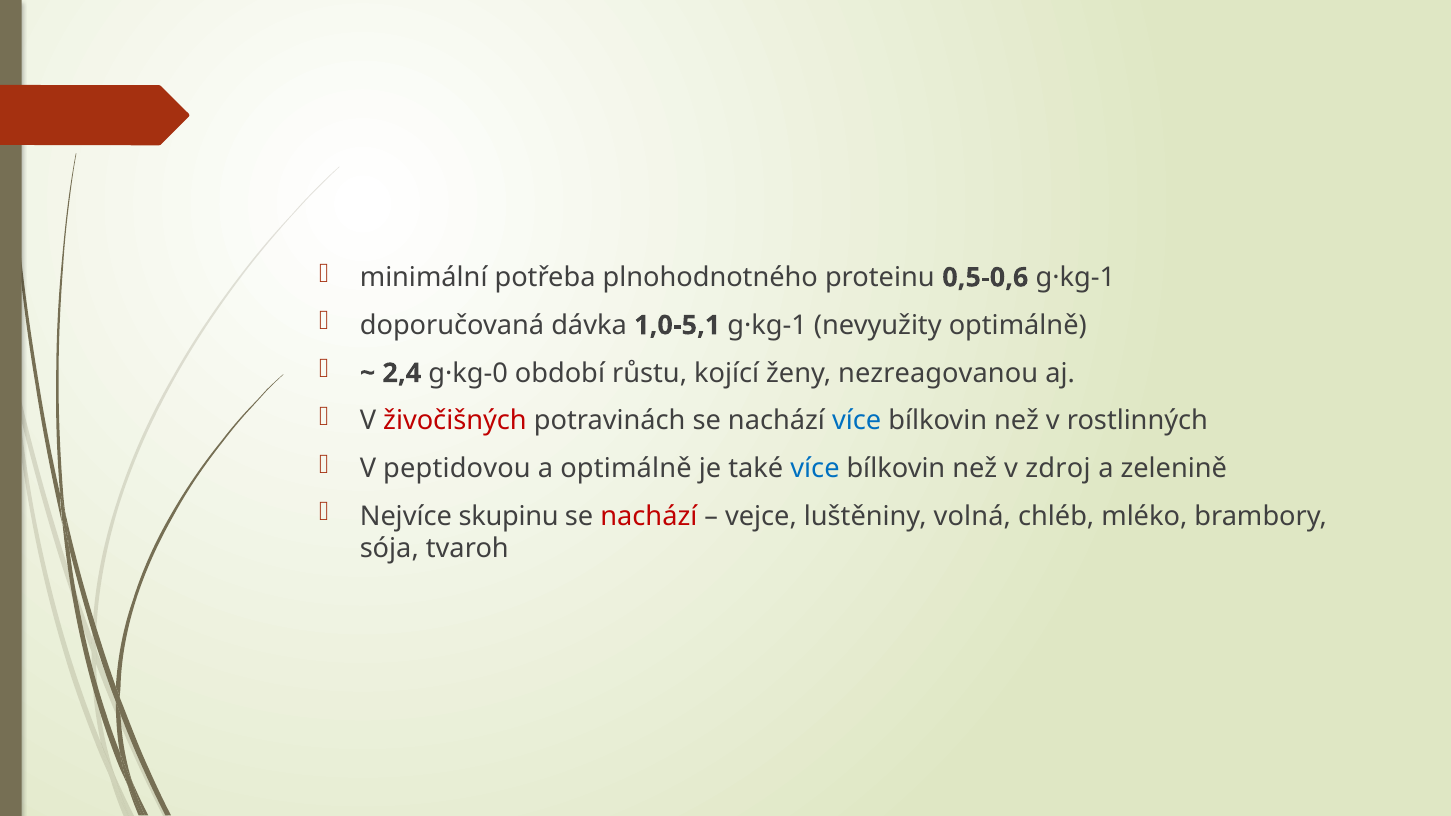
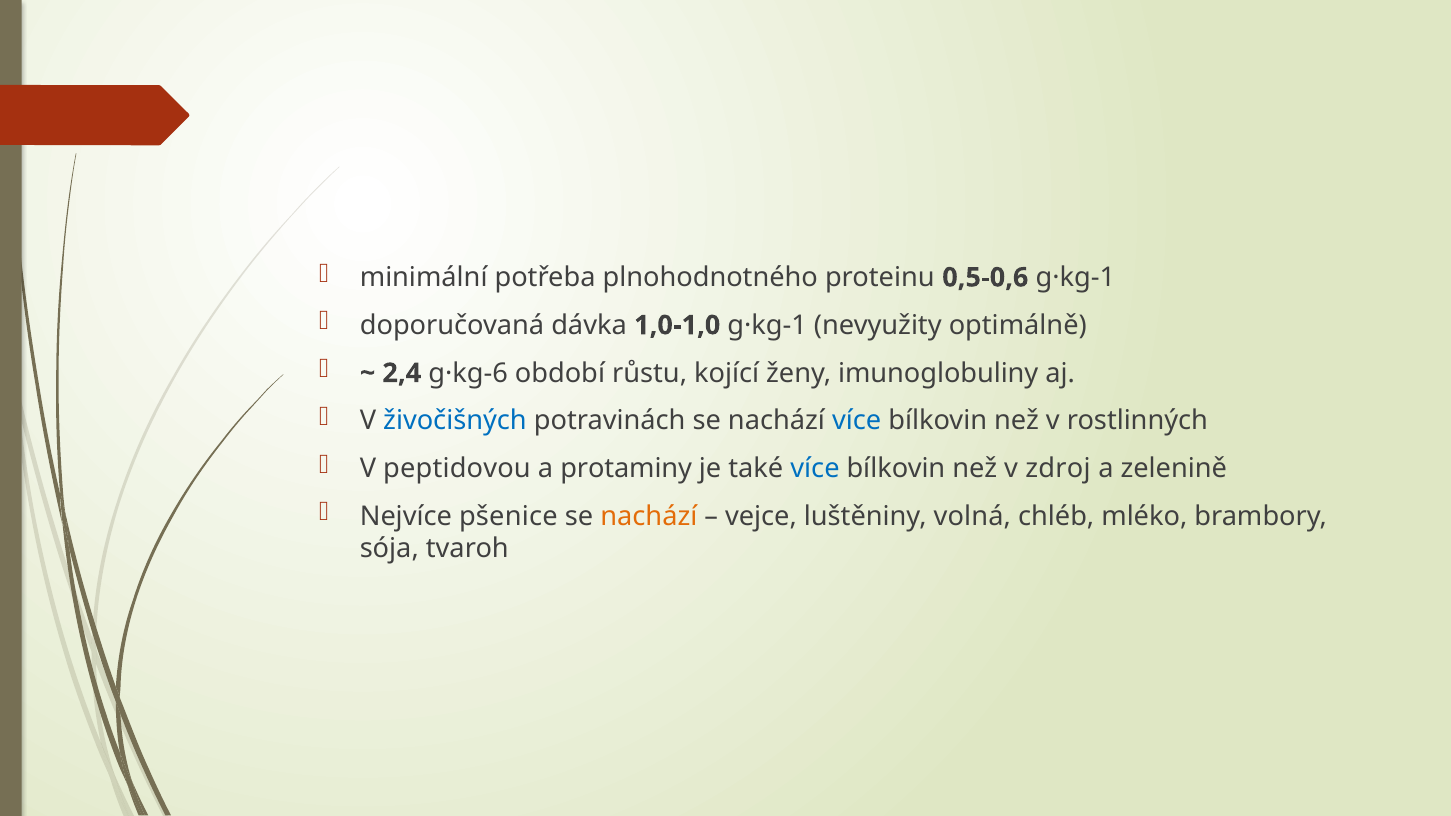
1,0-5,1: 1,0-5,1 -> 1,0-1,0 (677, 325)
g·kg-0: g·kg-0 -> g·kg-6 (468, 373)
nezreagovanou: nezreagovanou -> imunoglobuliny (938, 373)
živočišných colour: red -> blue (455, 421)
a optimálně: optimálně -> protaminy (626, 469)
skupinu: skupinu -> pšenice (508, 516)
nachází colour: red -> orange (649, 516)
